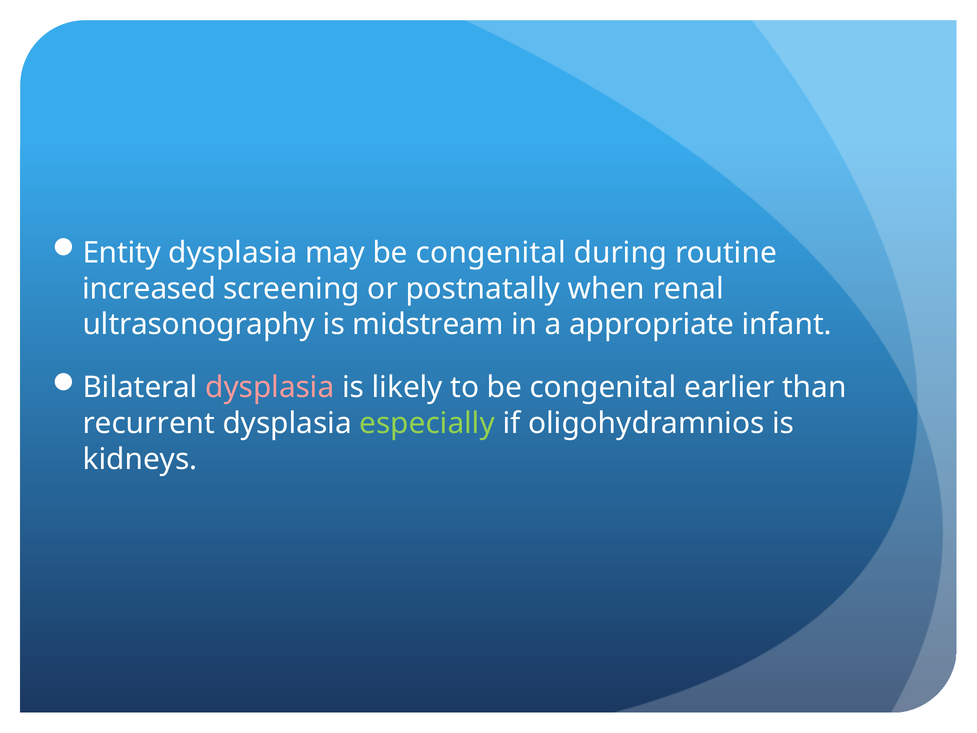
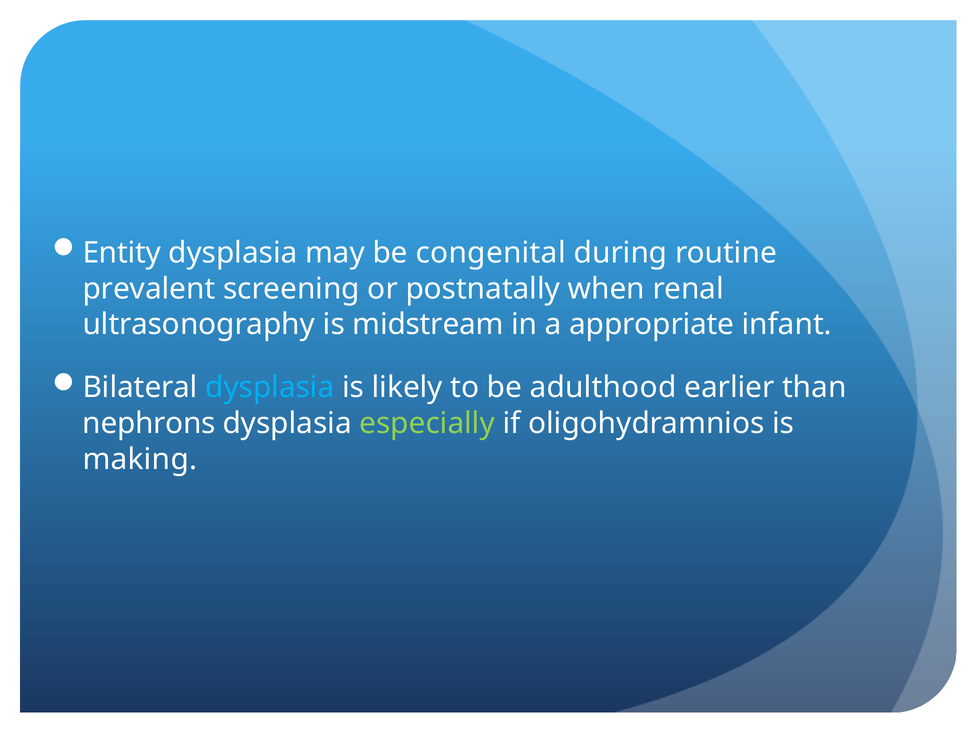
increased: increased -> prevalent (149, 289)
dysplasia colour: pink -> light blue (270, 387)
to be congenital: congenital -> adulthood (603, 387)
recurrent: recurrent -> nephrons (149, 423)
kidneys: kidneys -> making (140, 459)
